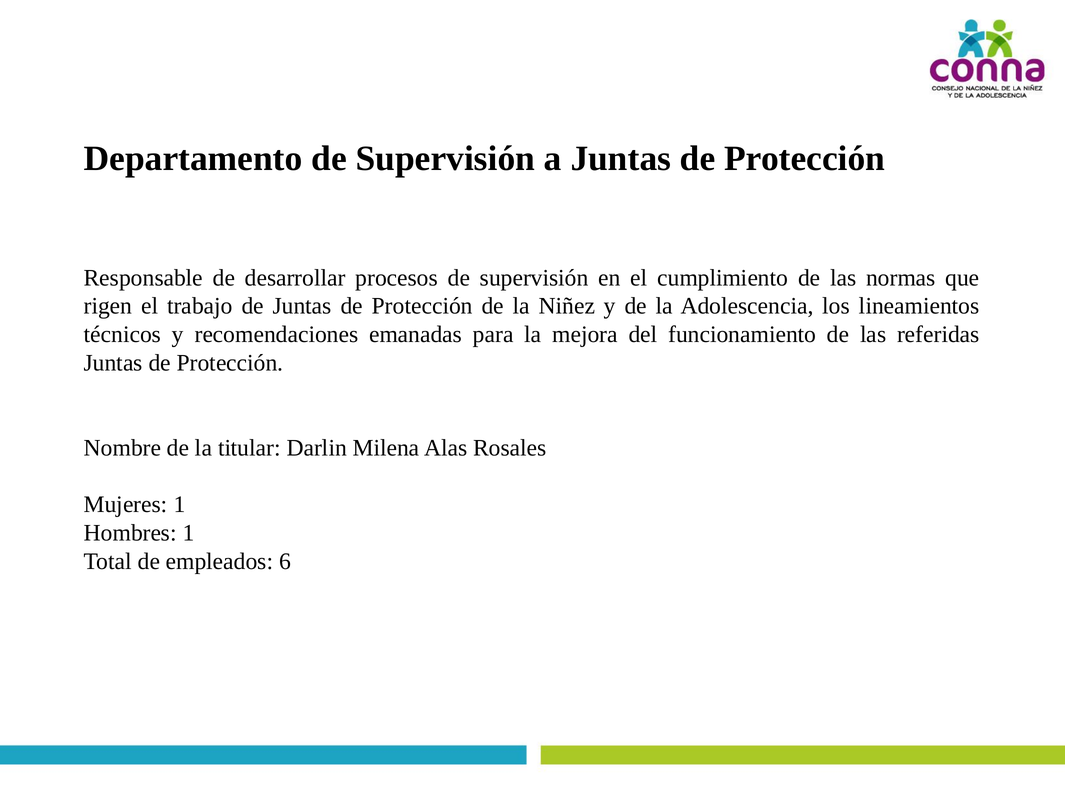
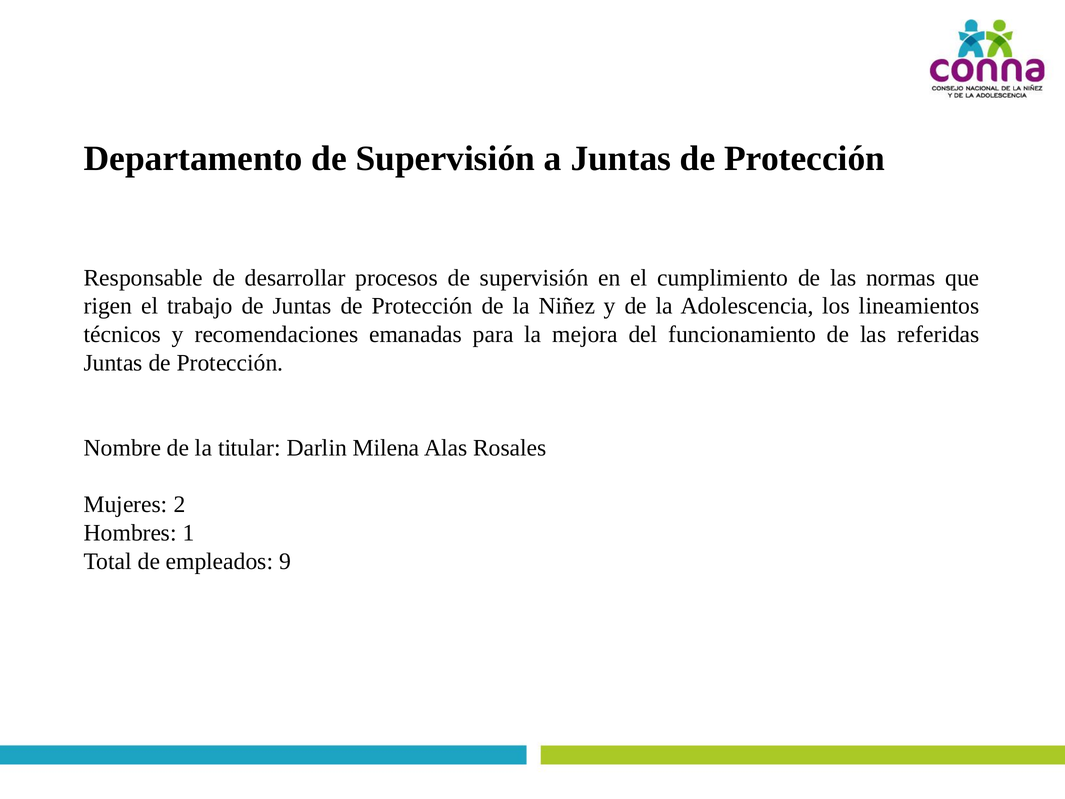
Mujeres 1: 1 -> 2 (179, 504)
6: 6 -> 9 (285, 561)
